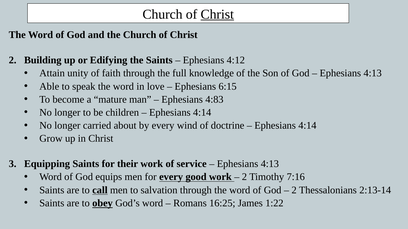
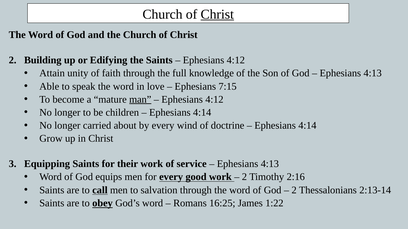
6:15: 6:15 -> 7:15 (228, 87)
man underline: none -> present (140, 100)
4:83: 4:83 -> 4:12 (214, 100)
7:16: 7:16 -> 2:16 (296, 177)
